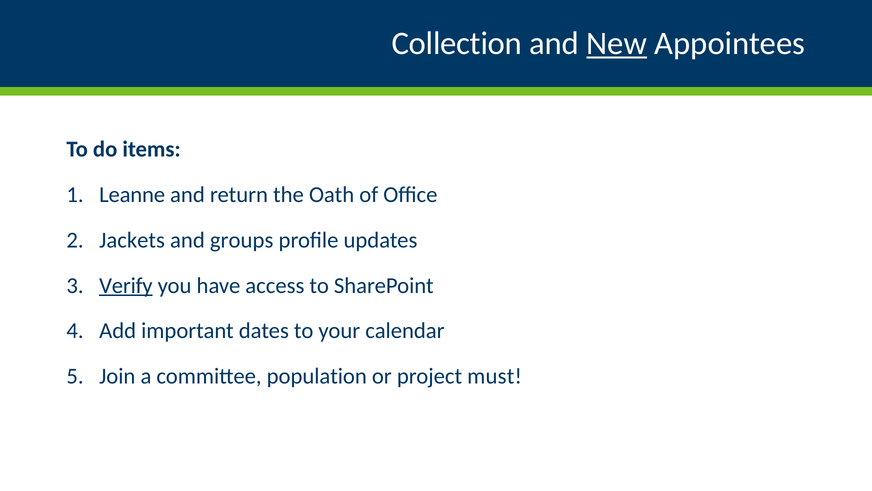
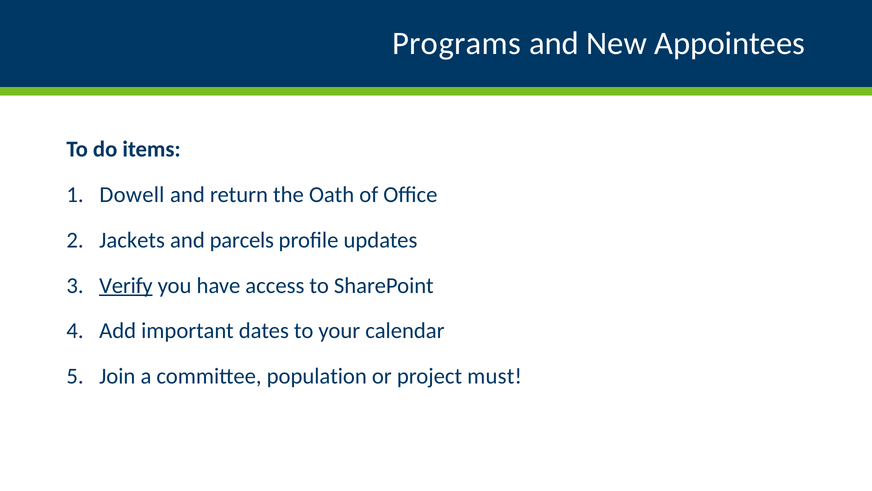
Collection: Collection -> Programs (457, 43)
New underline: present -> none (617, 43)
Leanne: Leanne -> Dowell (132, 194)
groups: groups -> parcels (242, 240)
